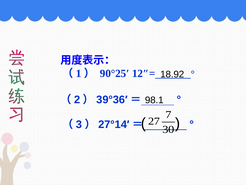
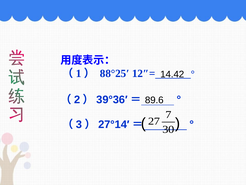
90°25′: 90°25′ -> 88°25′ (115, 73)
18.92: 18.92 -> 14.42 (172, 74)
98.1: 98.1 -> 89.6 (154, 100)
